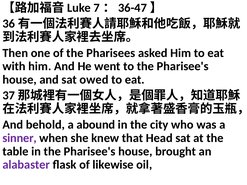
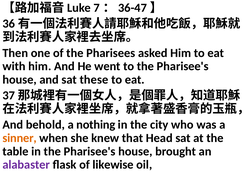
owed: owed -> these (94, 80)
abound: abound -> nothing (96, 125)
sinner colour: purple -> orange (20, 138)
